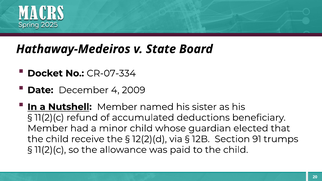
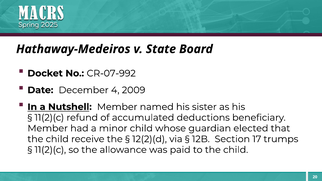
CR-07-334: CR-07-334 -> CR-07-992 (111, 73)
91: 91 -> 17 (257, 139)
